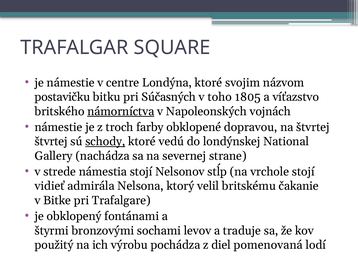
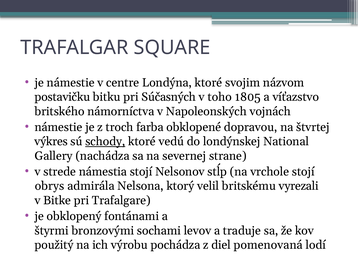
námorníctva underline: present -> none (121, 111)
farby: farby -> farba (150, 127)
štvrtej: štvrtej -> výkres (51, 141)
vidieť: vidieť -> obrys (50, 186)
čakanie: čakanie -> vyrezali (299, 186)
